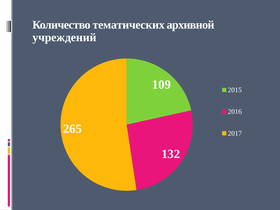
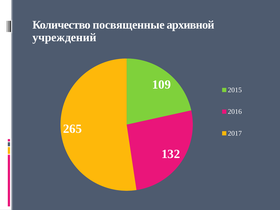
тематических: тематических -> посвященные (129, 25)
